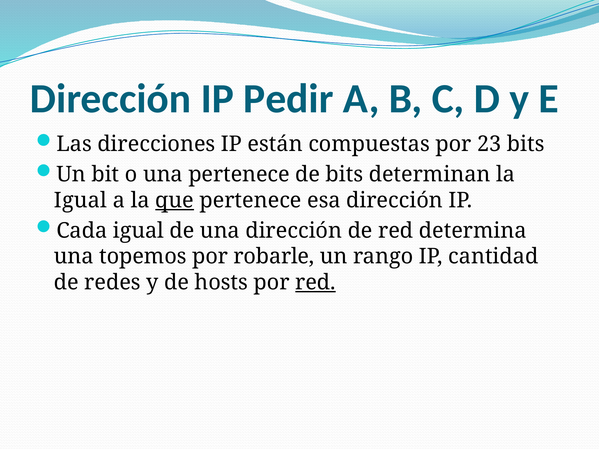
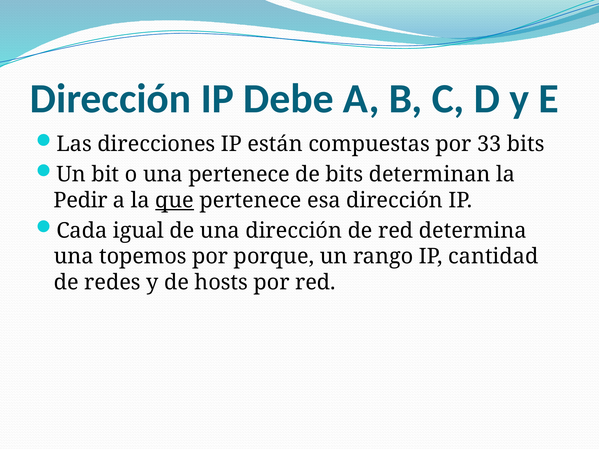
Pedir: Pedir -> Debe (288, 99)
23: 23 -> 33 (489, 144)
Igual: Igual -> Pedir (81, 200)
robarle: robarle -> porque (274, 257)
red underline: present -> none (315, 283)
